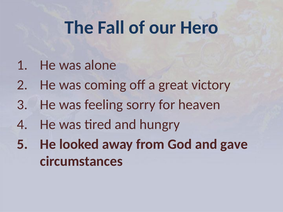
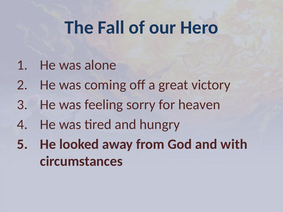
gave: gave -> with (234, 144)
